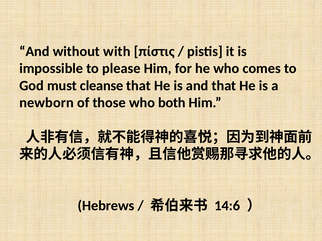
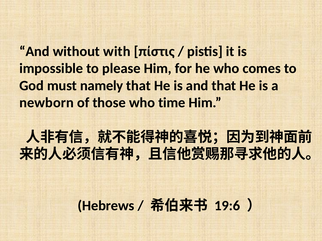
cleanse: cleanse -> namely (102, 86)
both: both -> time (172, 103)
14:6: 14:6 -> 19:6 (227, 206)
